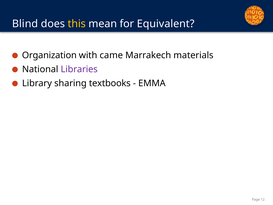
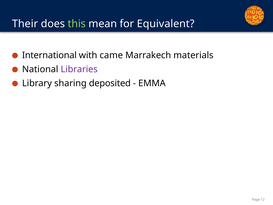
Blind: Blind -> Their (25, 24)
this colour: yellow -> light green (77, 24)
Organization: Organization -> International (49, 55)
textbooks: textbooks -> deposited (110, 83)
